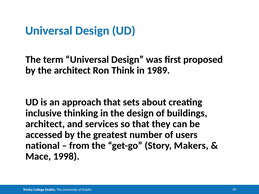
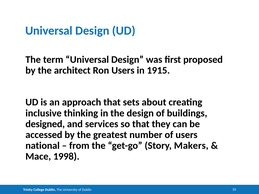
Ron Think: Think -> Users (123, 70)
1989: 1989 -> 1915 (158, 70)
architect: architect -> designed (45, 124)
